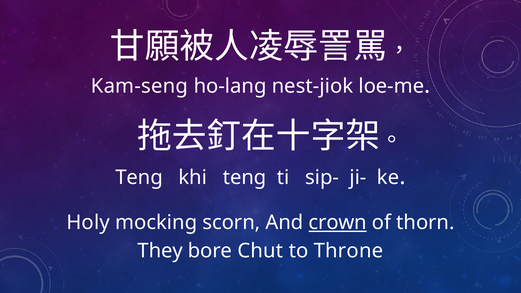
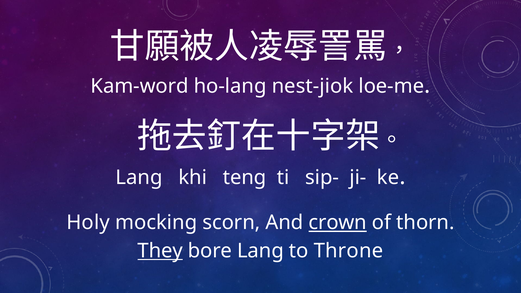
Kam-seng: Kam-seng -> Kam-word (140, 86)
Teng: Teng -> Lang (139, 177)
They underline: none -> present (160, 251)
bore Chut: Chut -> Lang (260, 251)
